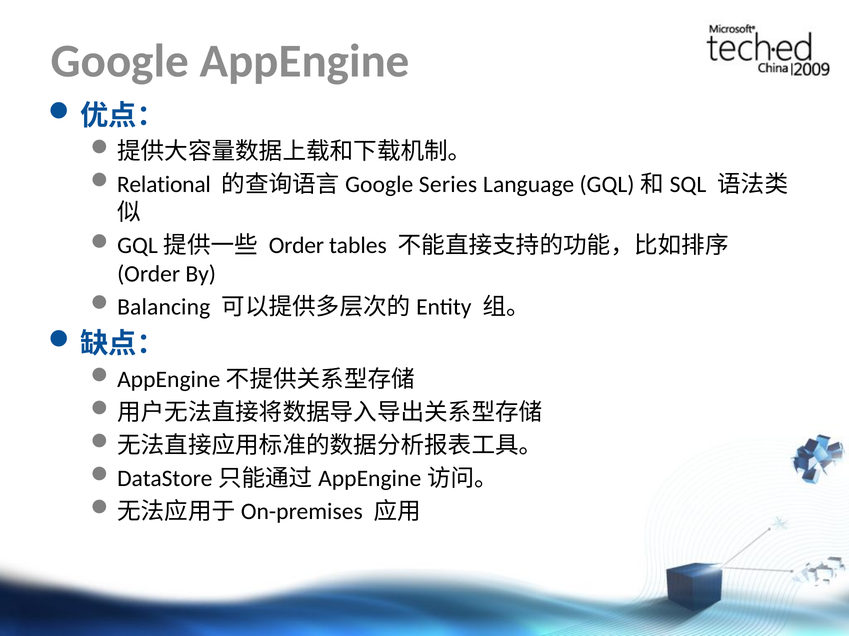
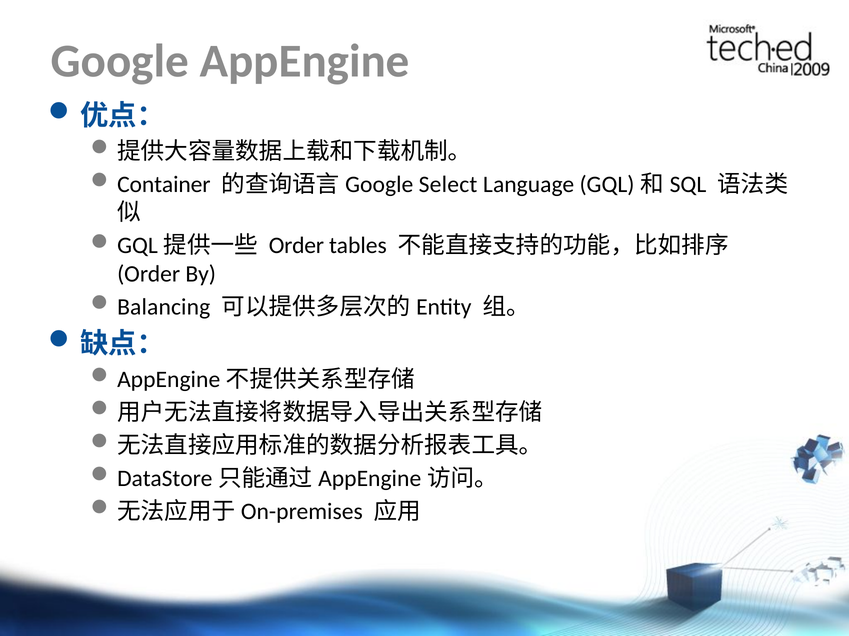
Relational: Relational -> Container (164, 185)
Series: Series -> Select (448, 185)
